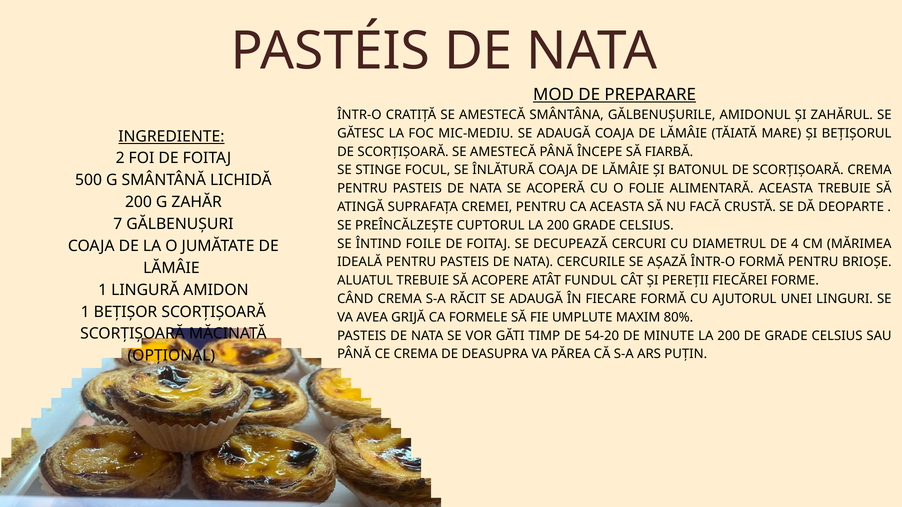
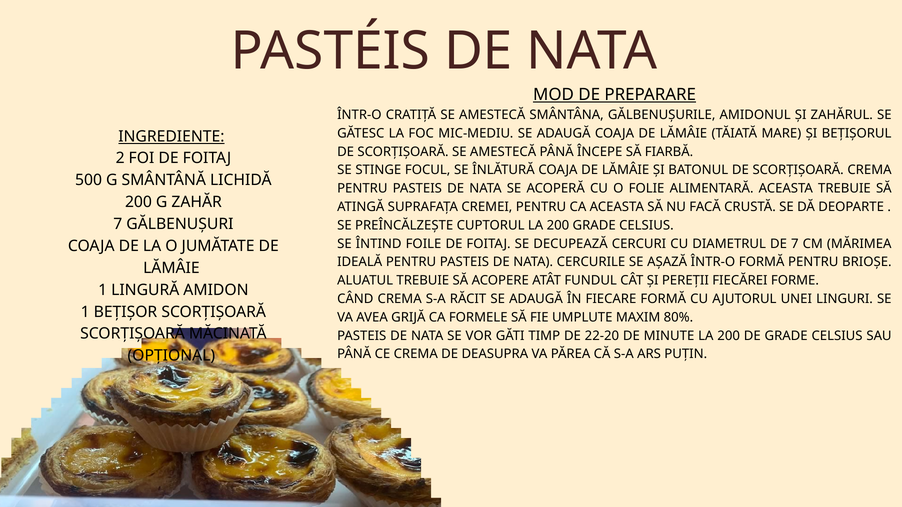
DE 4: 4 -> 7 (795, 244)
54-20: 54-20 -> 22-20 (602, 336)
